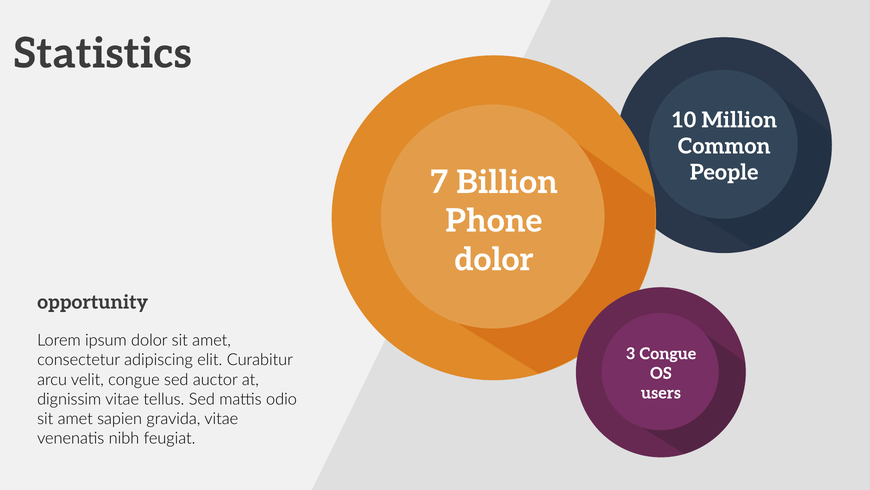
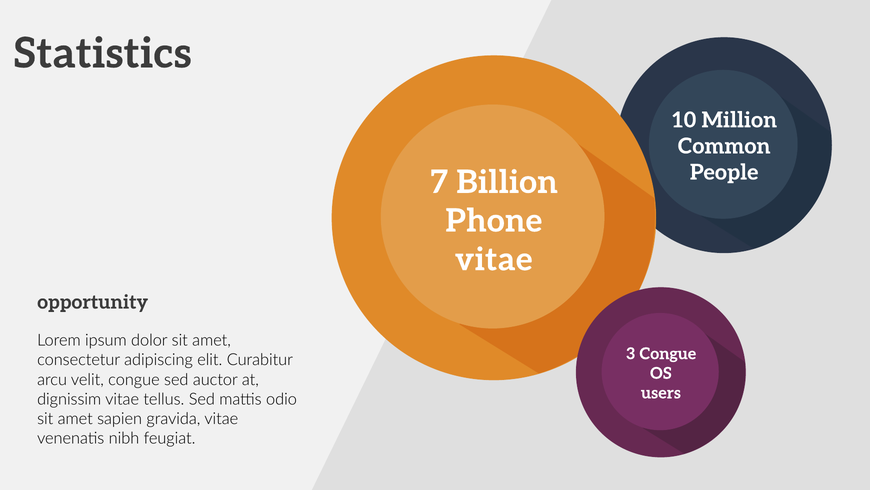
dolor: dolor -> vitae (494, 259)
